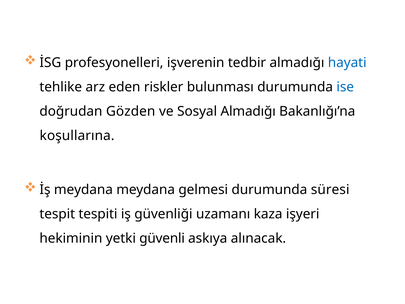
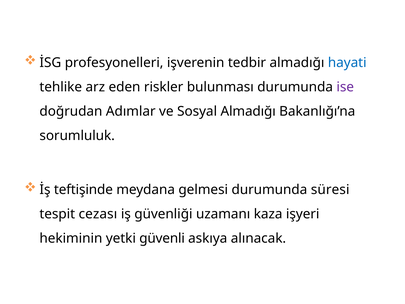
ise colour: blue -> purple (345, 87)
Gözden: Gözden -> Adımlar (131, 111)
koşullarına: koşullarına -> sorumluluk (77, 136)
İş meydana: meydana -> teftişinde (83, 189)
tespiti: tespiti -> cezası (98, 214)
